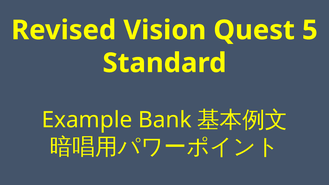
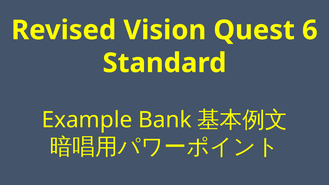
5: 5 -> 6 (310, 30)
